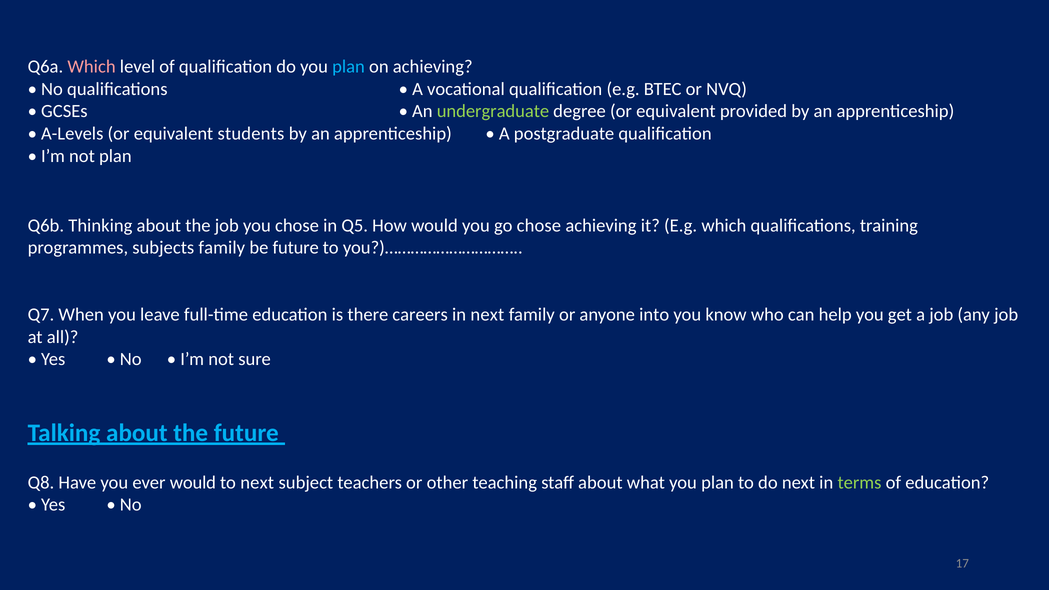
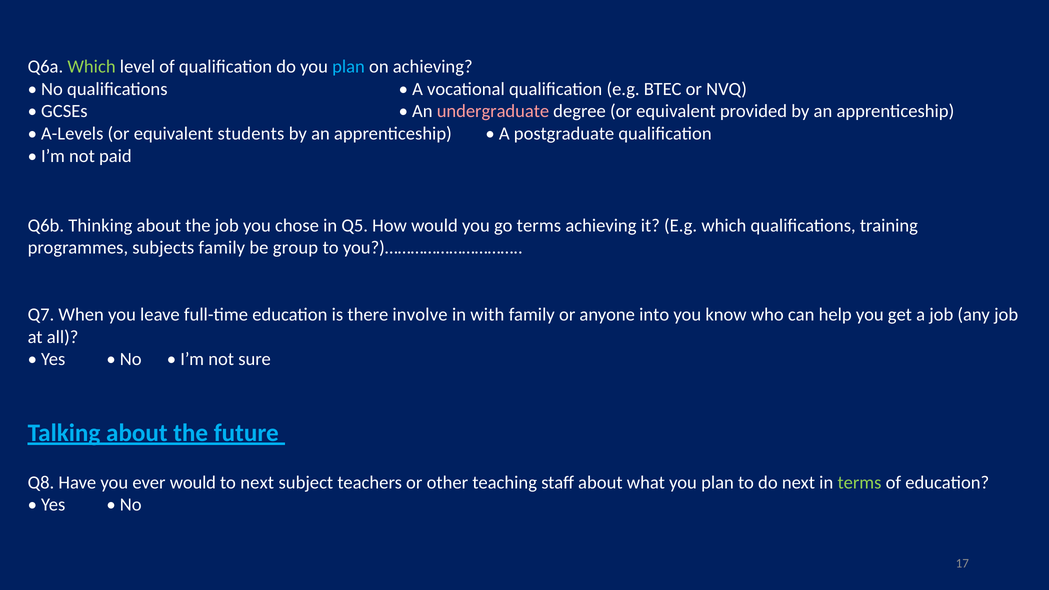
Which colour: pink -> light green (92, 67)
undergraduate colour: light green -> pink (493, 111)
not plan: plan -> paid (115, 156)
go chose: chose -> terms (539, 225)
be future: future -> group (295, 248)
careers: careers -> involve (420, 315)
in next: next -> with (487, 315)
